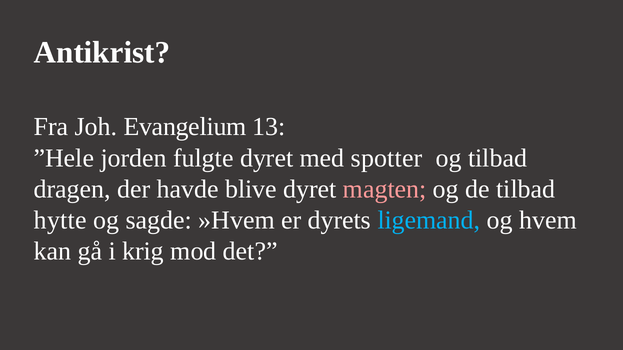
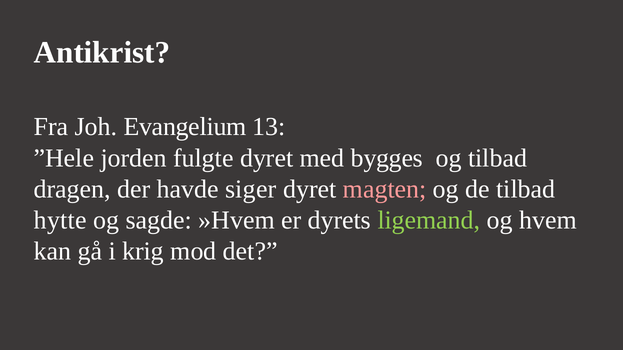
spotter: spotter -> bygges (387, 158)
blive: blive -> siger (251, 189)
ligemand colour: light blue -> light green (429, 220)
